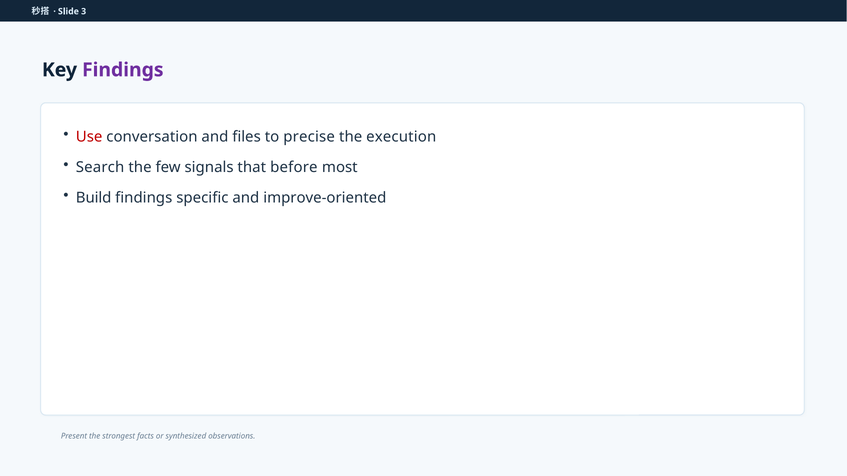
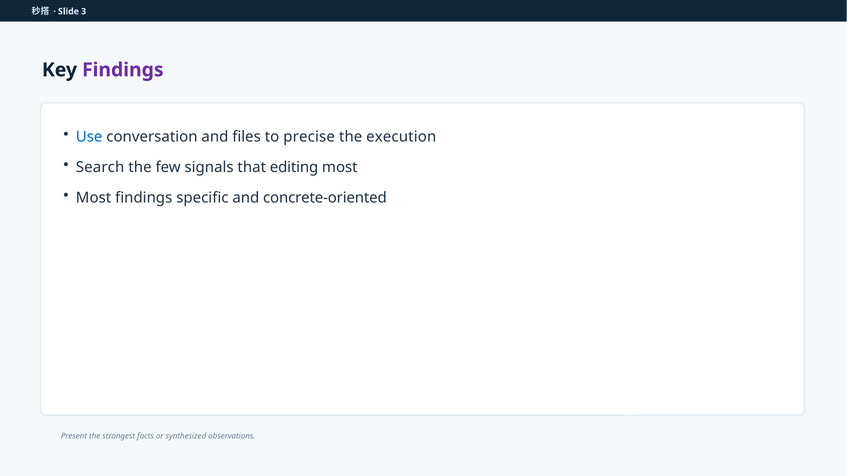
Use colour: red -> blue (89, 137)
before: before -> editing (294, 167)
Build: Build -> Most (94, 198)
improve-oriented: improve-oriented -> concrete-oriented (325, 198)
